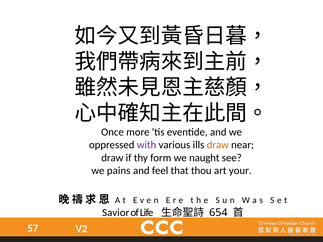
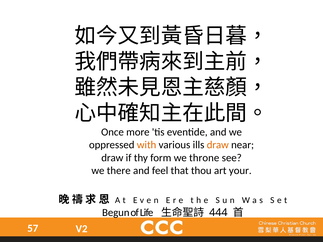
with colour: purple -> orange (147, 145)
naught: naught -> throne (204, 158)
pains: pains -> there (119, 171)
Savior: Savior -> Begun (116, 213)
654: 654 -> 444 (218, 213)
